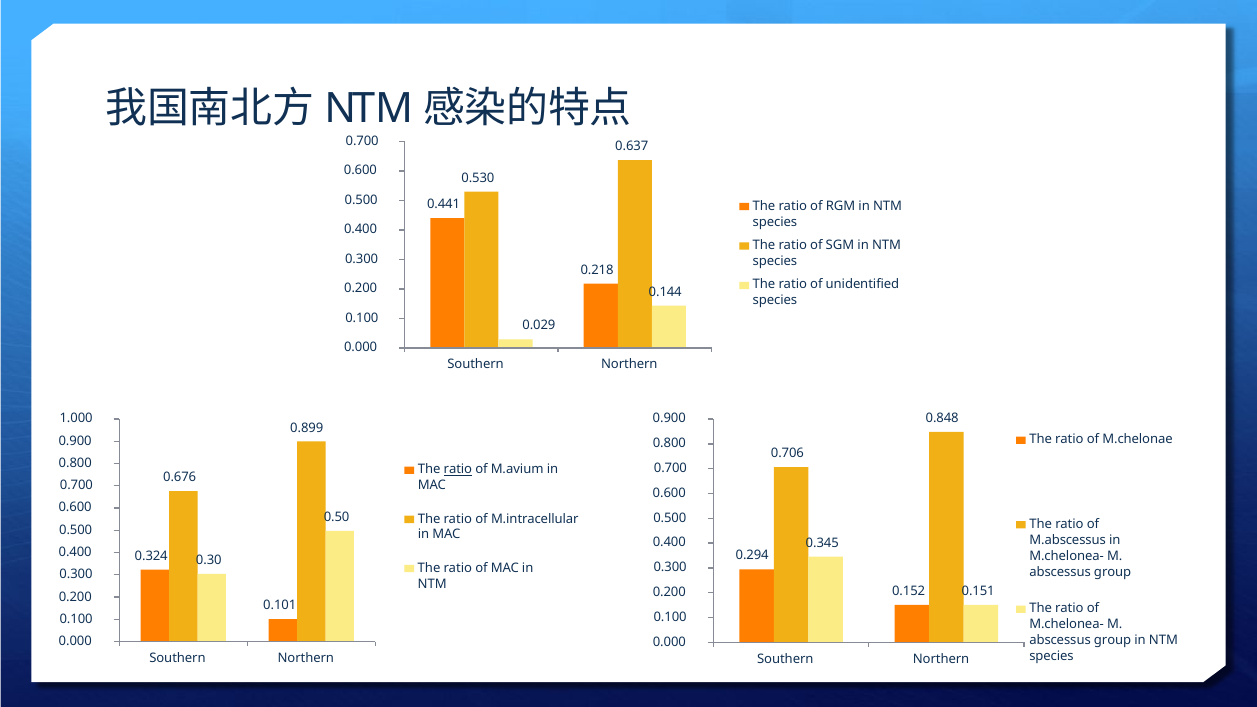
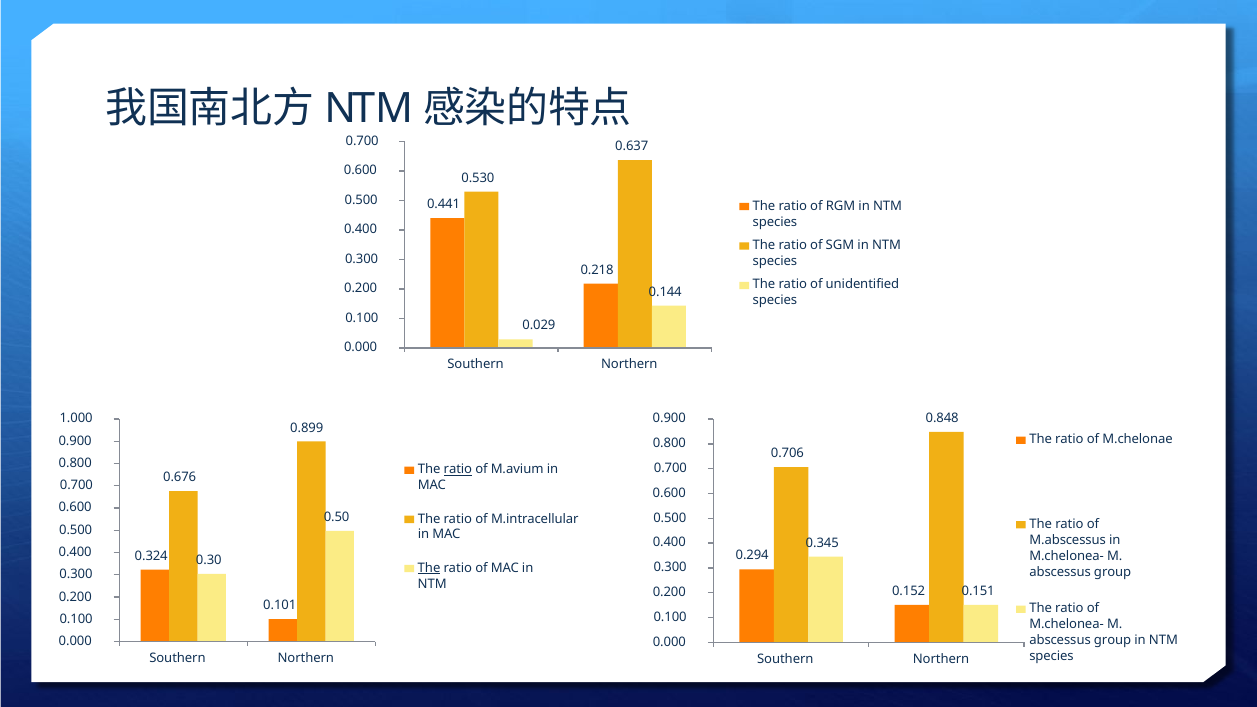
The underline: none -> present (429, 568)
